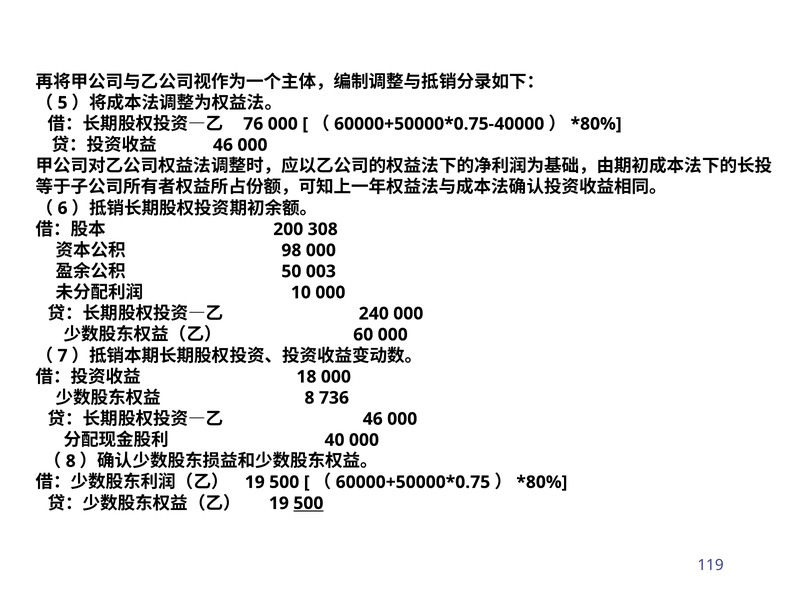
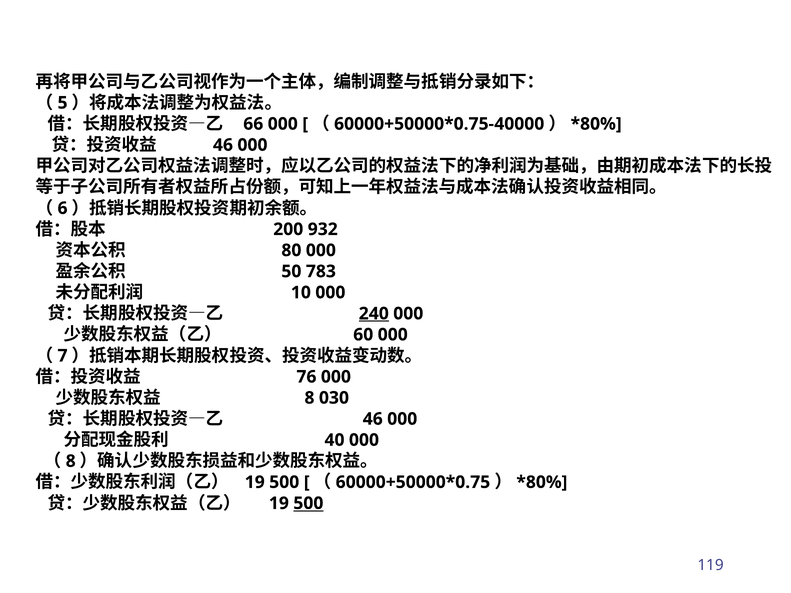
76: 76 -> 66 (253, 124)
308: 308 -> 932 (323, 229)
98: 98 -> 80 (291, 250)
003: 003 -> 783 (321, 272)
240 underline: none -> present (374, 314)
18: 18 -> 76 (306, 377)
736: 736 -> 030 (334, 398)
